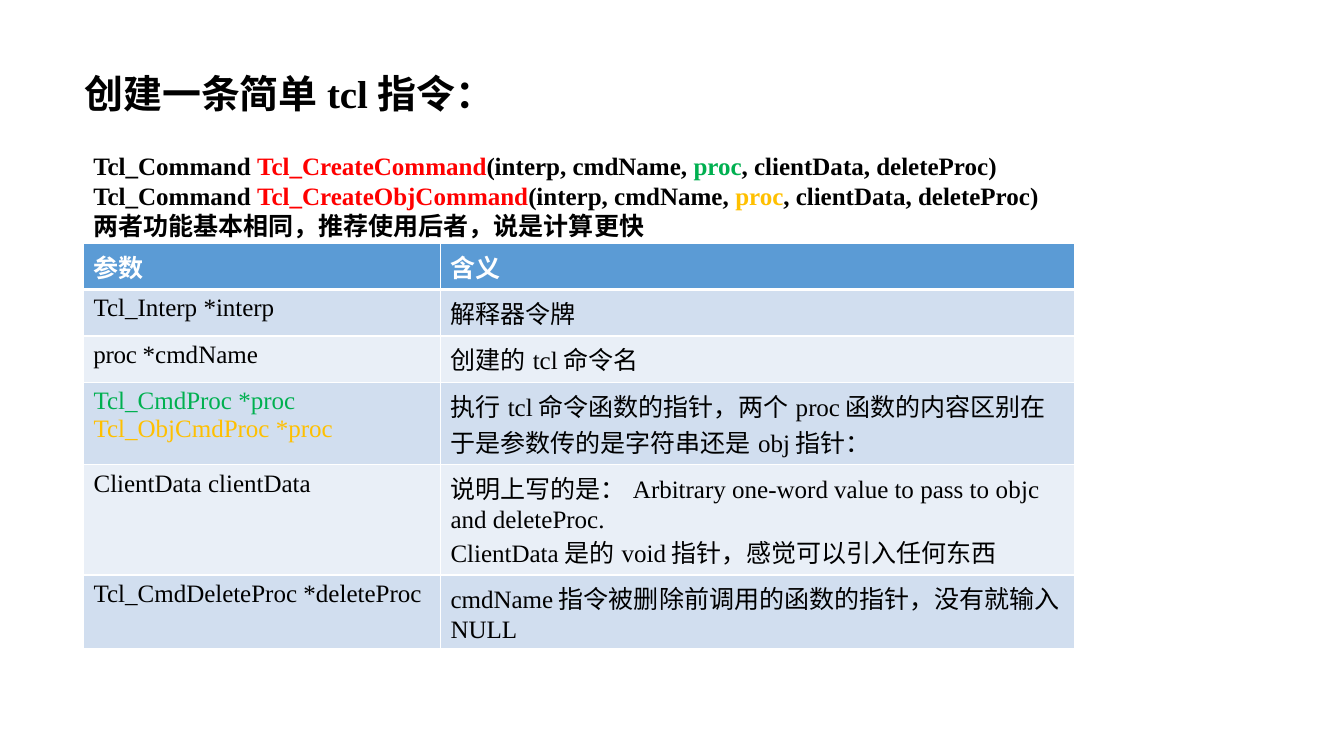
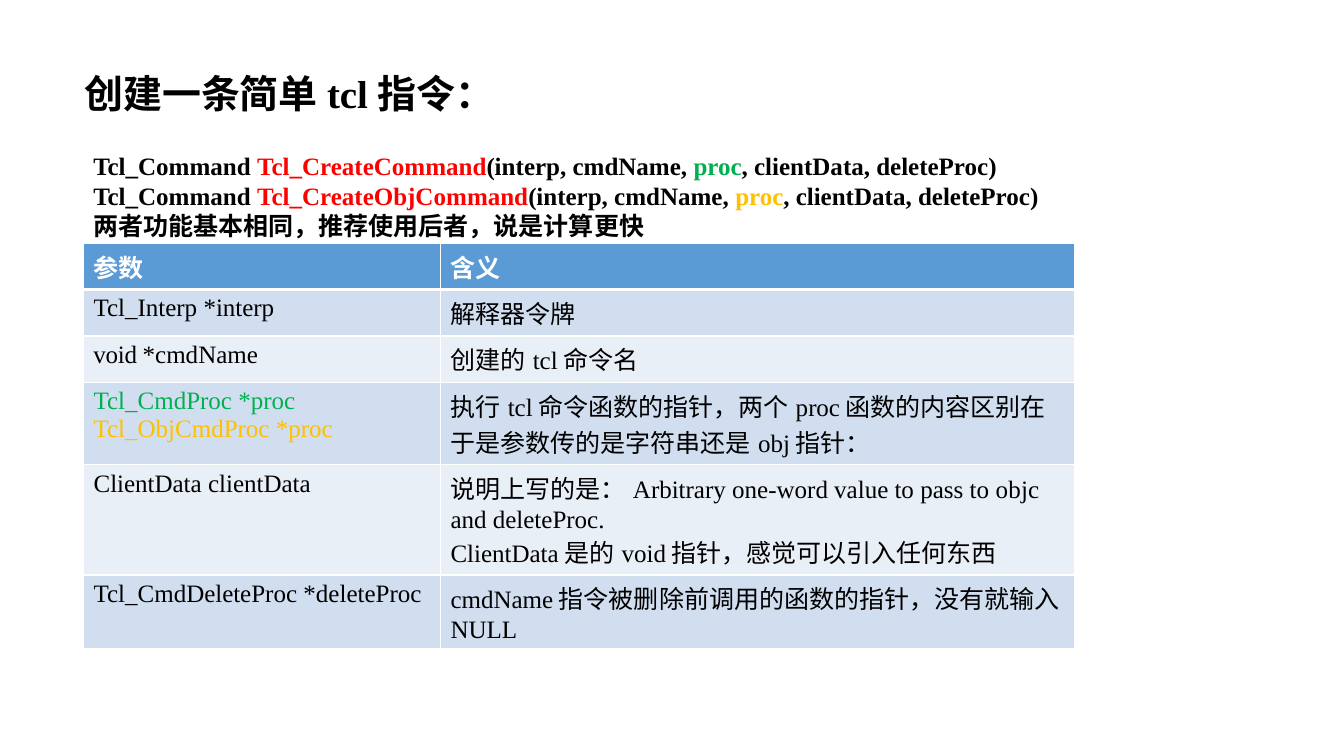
proc: proc -> void (115, 355)
